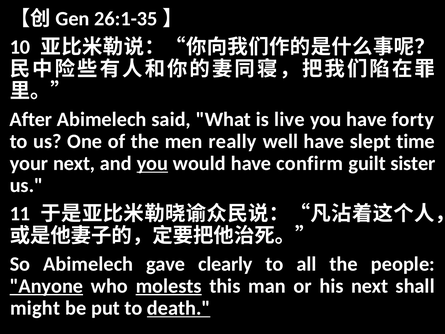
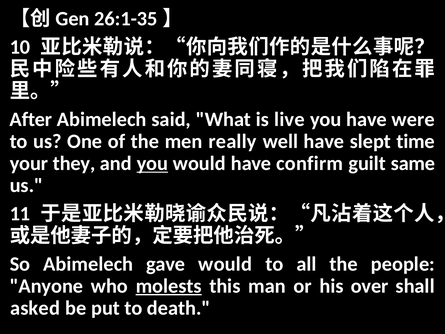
forty: forty -> were (413, 119)
your next: next -> they (74, 163)
sister: sister -> same (413, 163)
gave clearly: clearly -> would (225, 264)
Anyone underline: present -> none (46, 286)
his next: next -> over (370, 286)
might: might -> asked (35, 308)
death underline: present -> none (179, 308)
